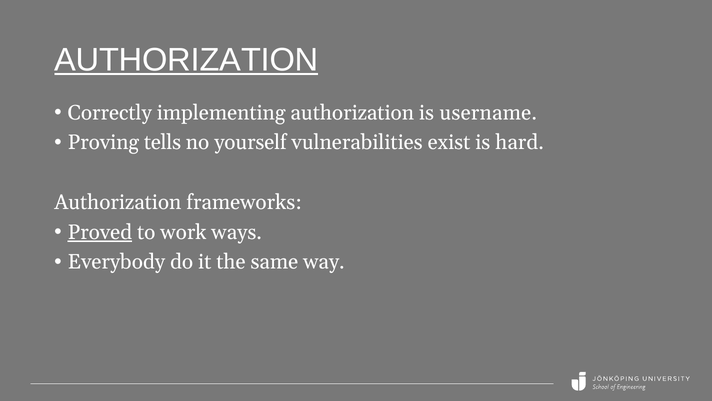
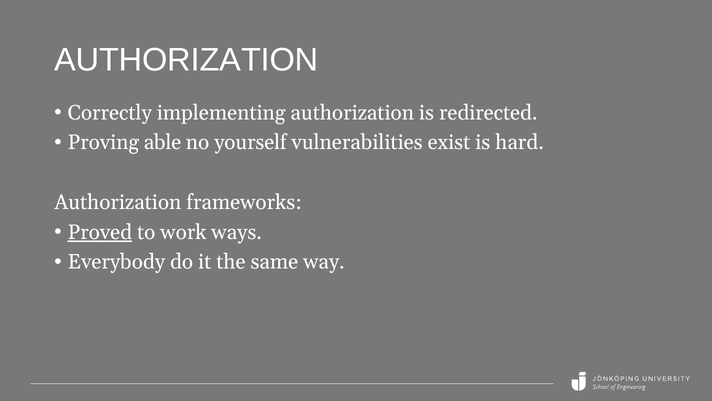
AUTHORIZATION underline: present -> none (186, 60)
username: username -> redirected (488, 112)
tells: tells -> able (163, 142)
